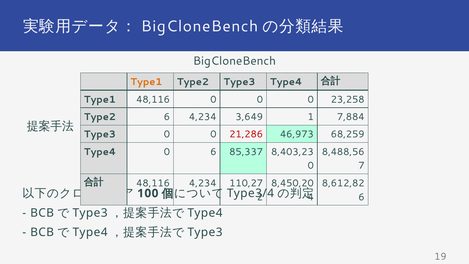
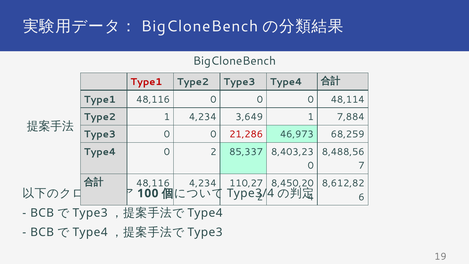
Type1 colour: orange -> red (146, 82)
23,258: 23,258 -> 48,114 (348, 99)
Type2 6: 6 -> 1 (167, 117)
0 6: 6 -> 2 (213, 152)
